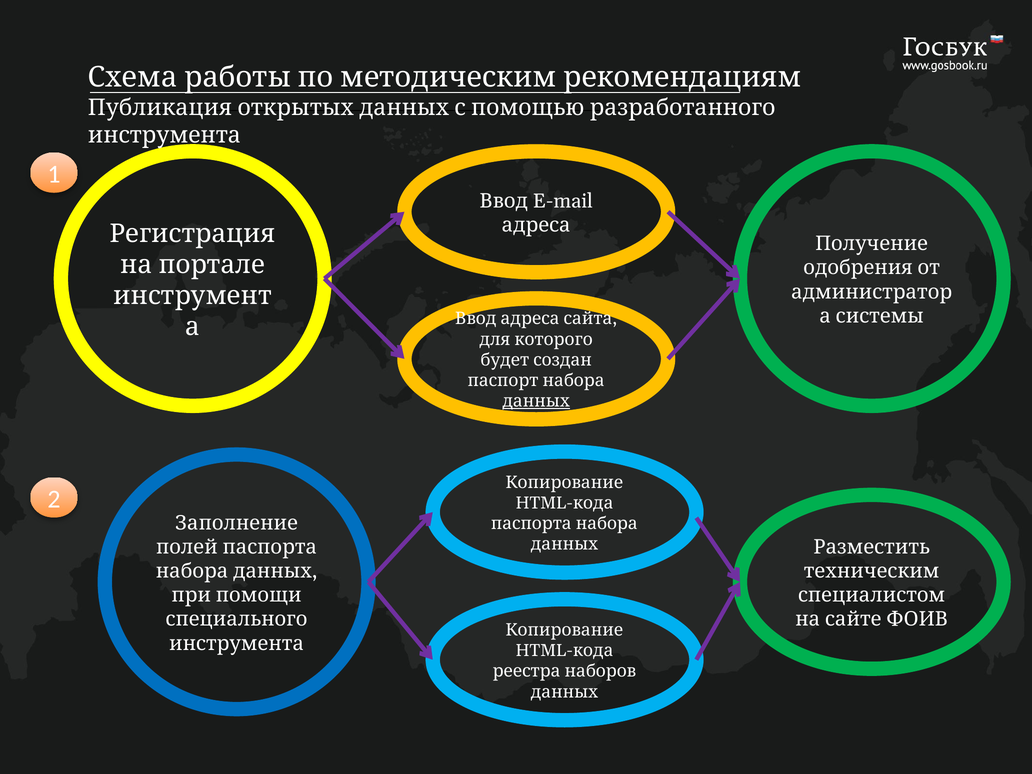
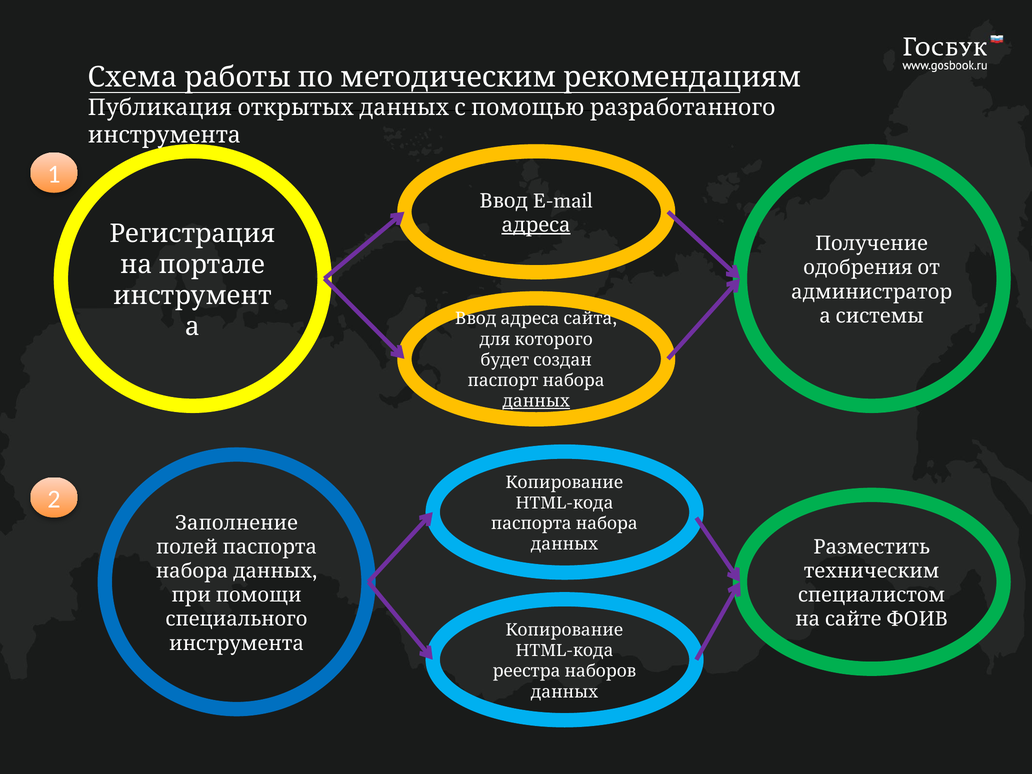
адреса underline: none -> present (536, 225)
